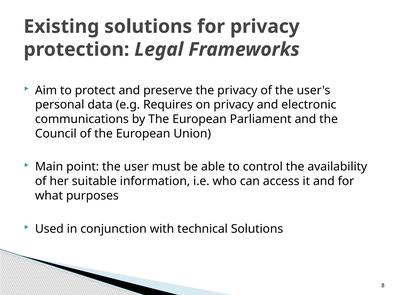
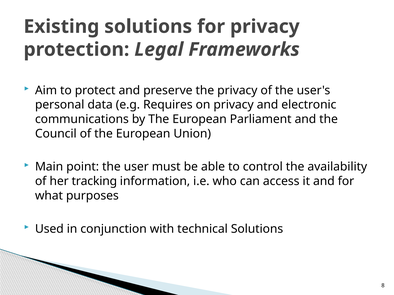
suitable: suitable -> tracking (94, 181)
